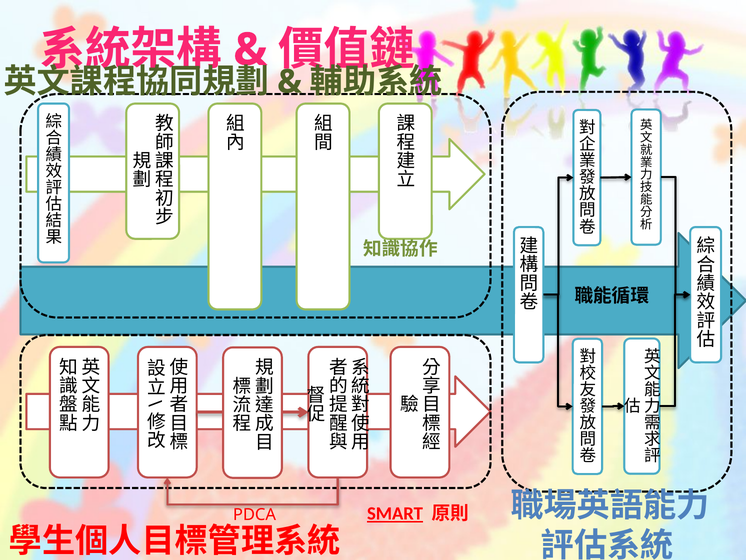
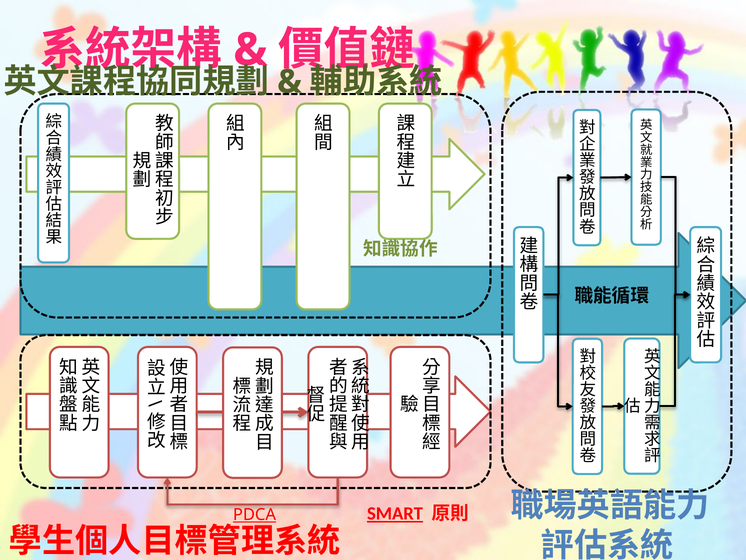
PDCA underline: none -> present (254, 515)
